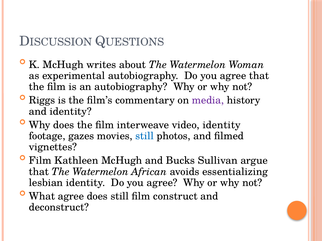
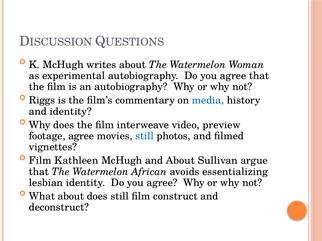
media colour: purple -> blue (208, 101)
video identity: identity -> preview (222, 125)
footage gazes: gazes -> agree (81, 136)
and Bucks: Bucks -> About (180, 161)
What agree: agree -> about (71, 197)
